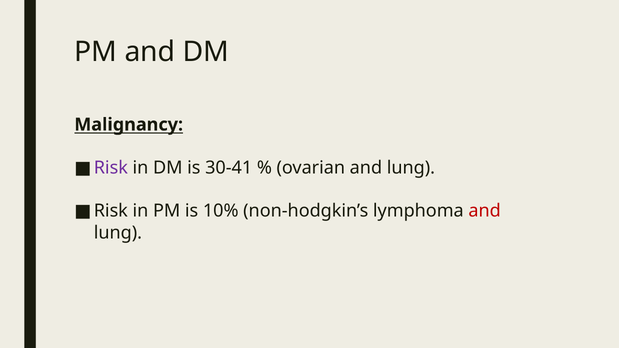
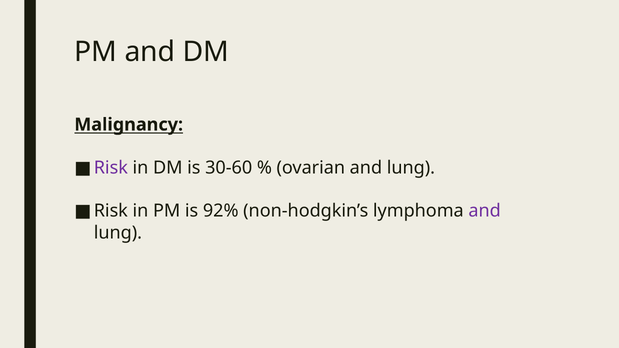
30-41: 30-41 -> 30-60 (229, 168)
10%: 10% -> 92% (221, 211)
and colour: red -> purple (485, 211)
